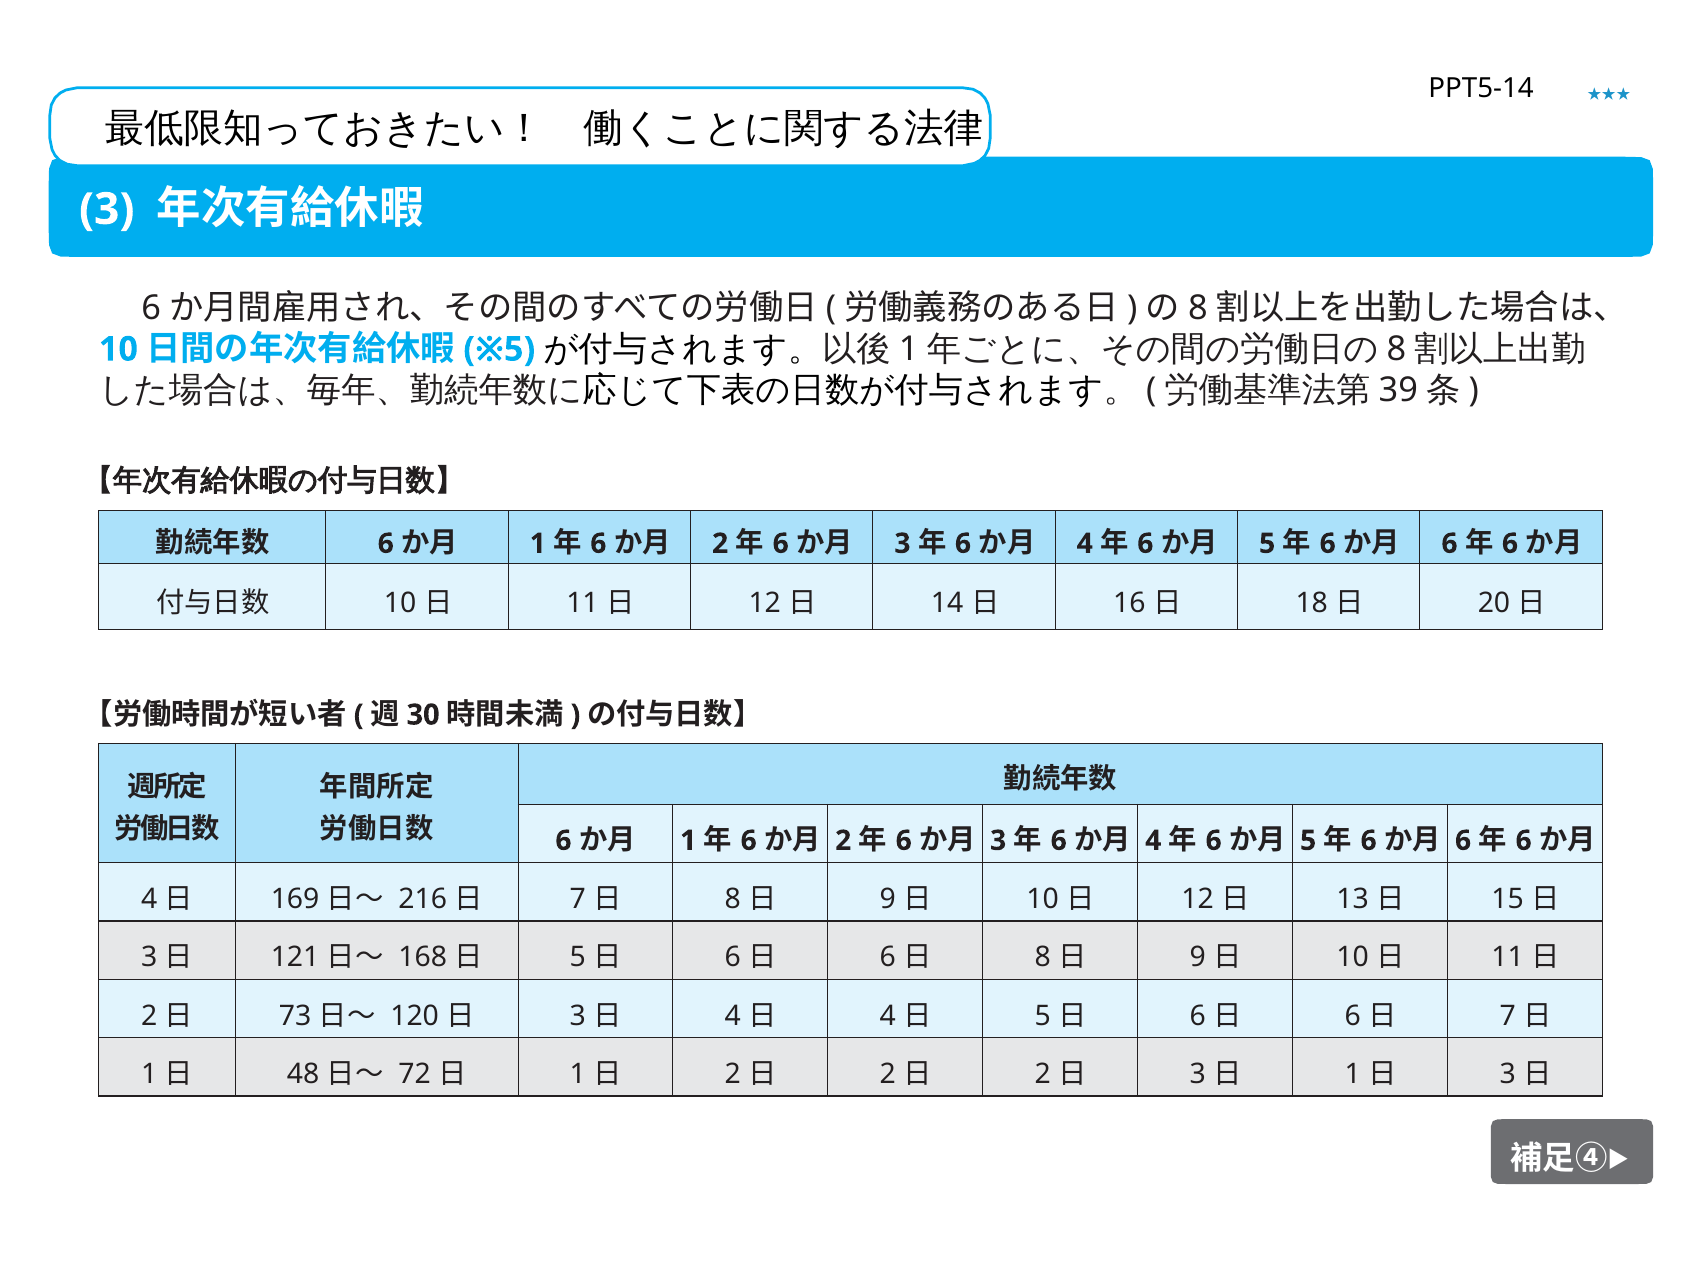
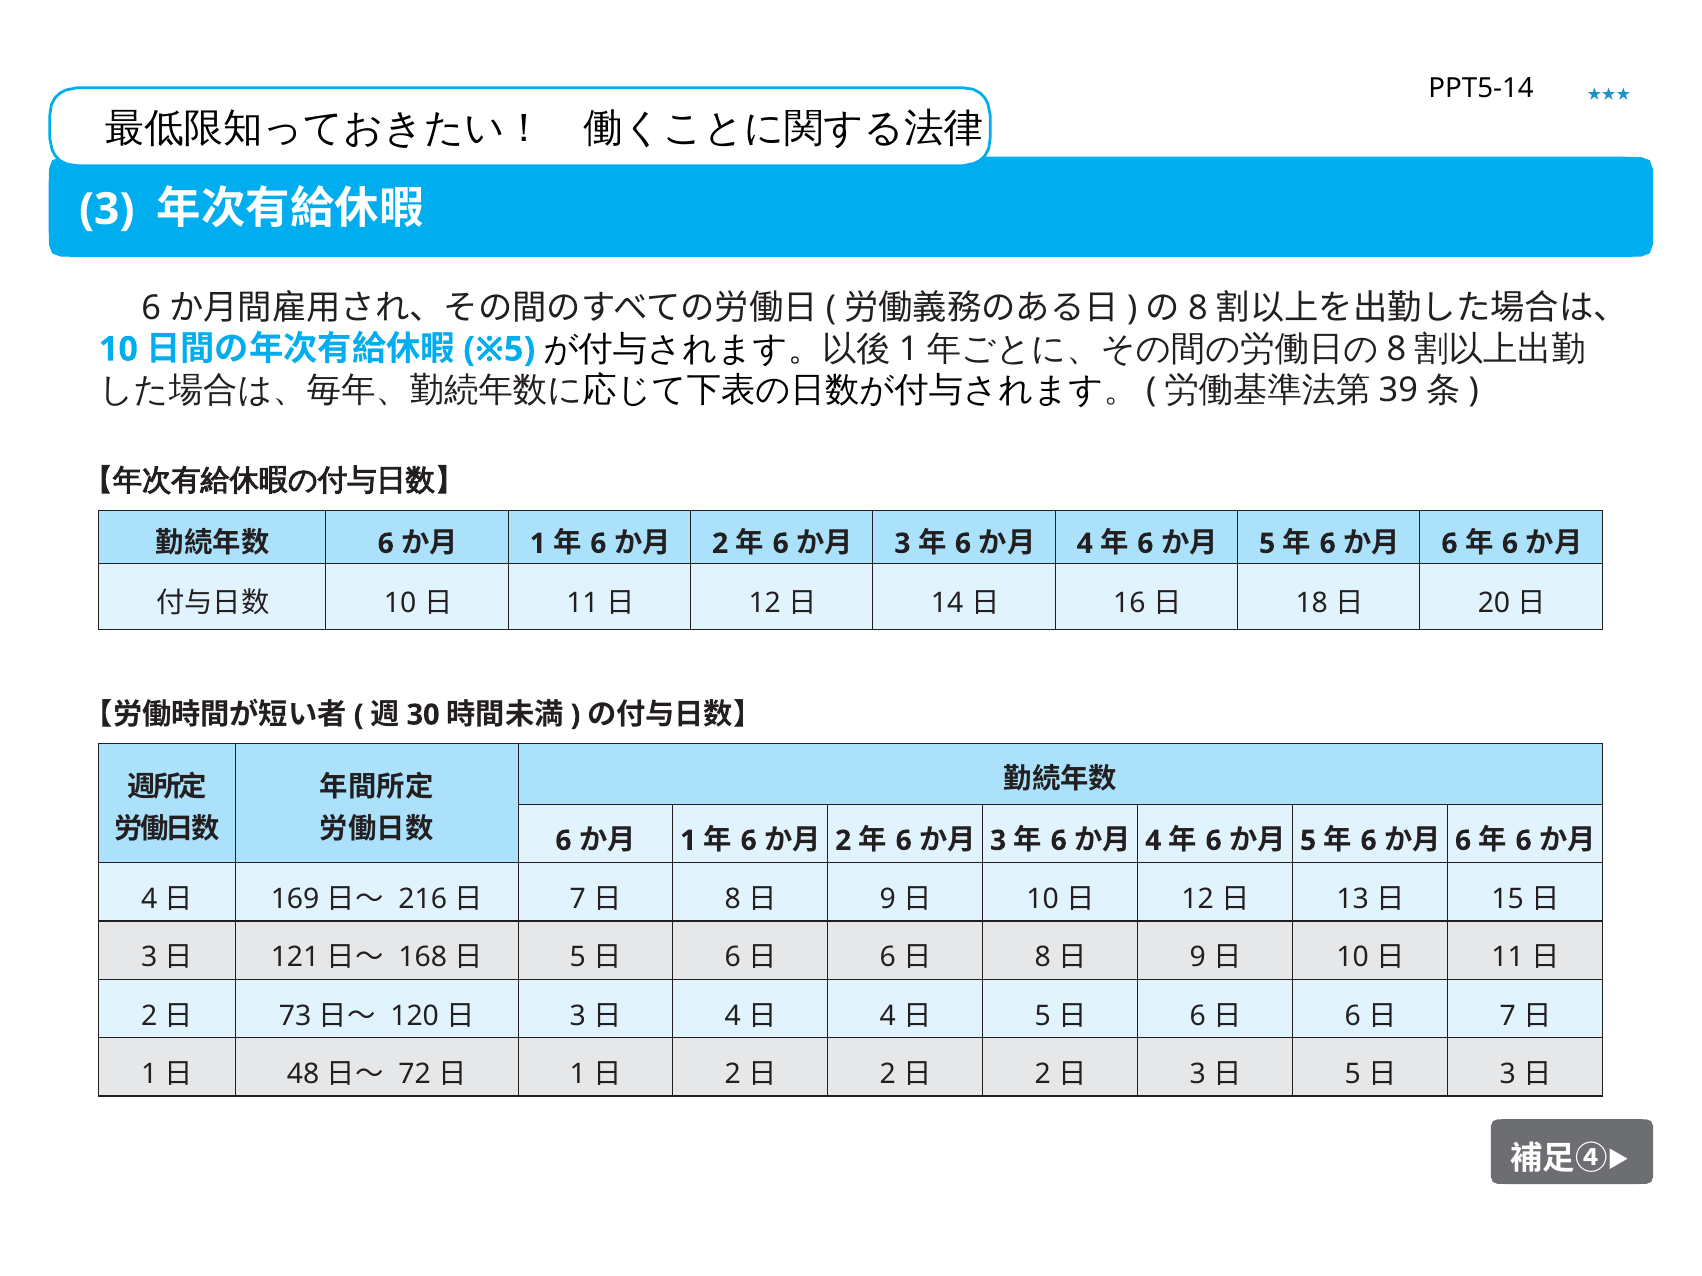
1: 1 -> 5 (1353, 1074)
